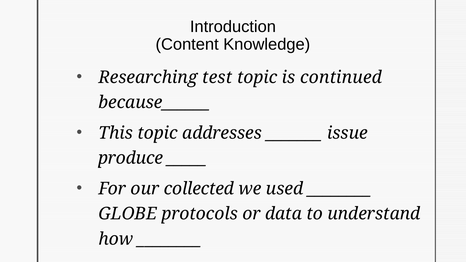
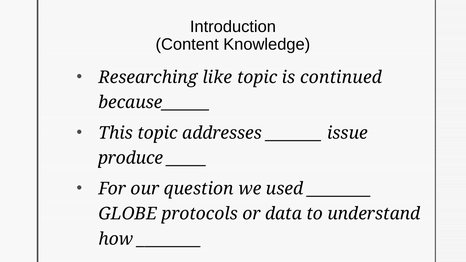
test: test -> like (217, 77)
collected: collected -> question (199, 189)
